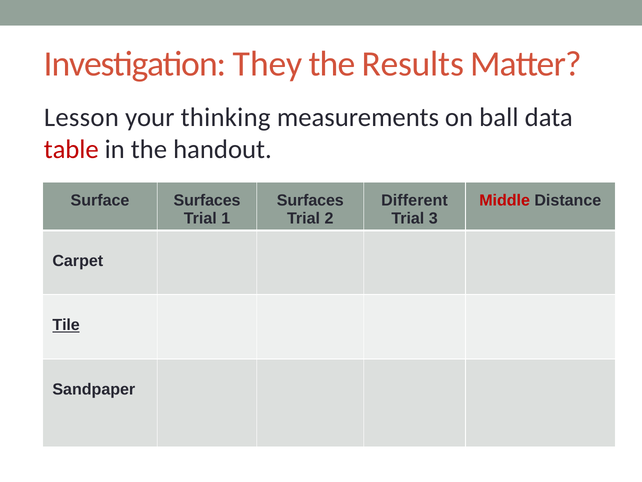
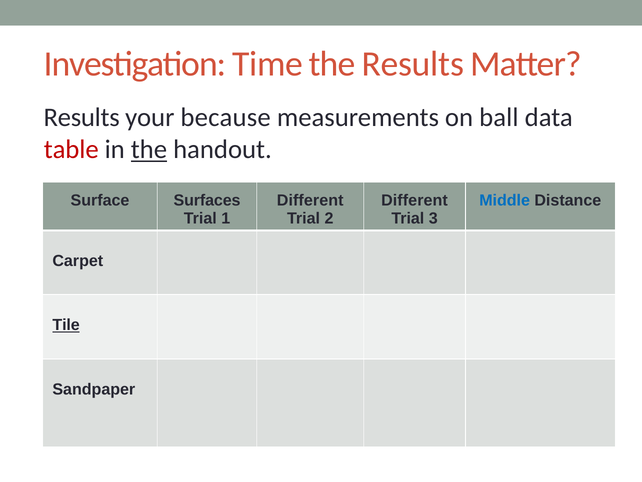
They: They -> Time (268, 64)
Lesson: Lesson -> Results (82, 117)
thinking: thinking -> because (226, 117)
the underline: none -> present (149, 149)
Surfaces: Surfaces -> Different (310, 200)
Middle colour: red -> blue (505, 200)
